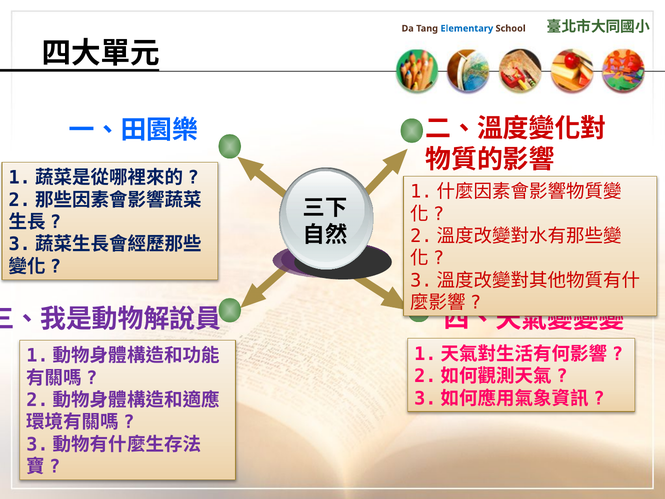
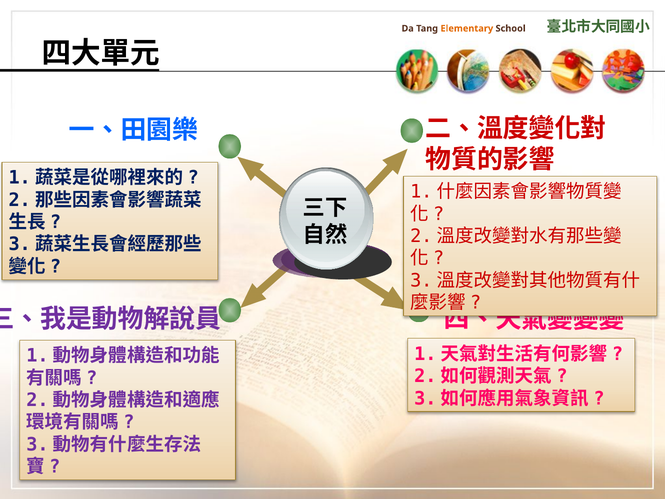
Elementary colour: blue -> orange (467, 28)
